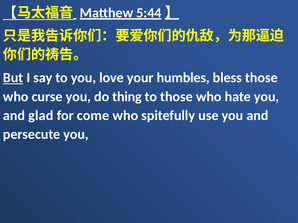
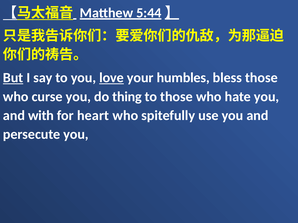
love underline: none -> present (112, 78)
glad: glad -> with (41, 116)
come: come -> heart (93, 116)
